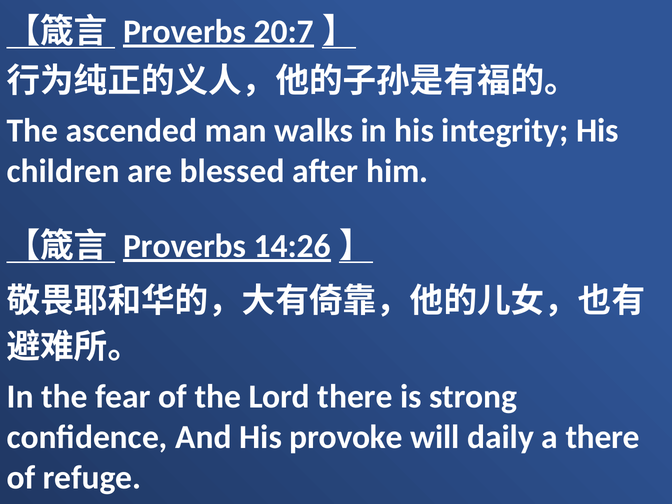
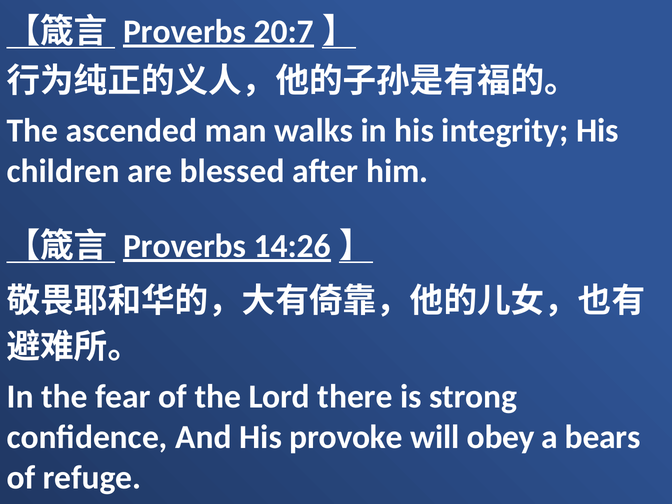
daily: daily -> obey (501, 437)
a there: there -> bears (603, 437)
